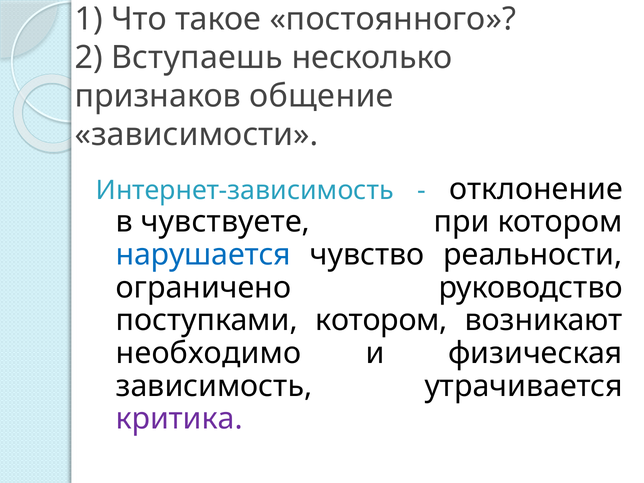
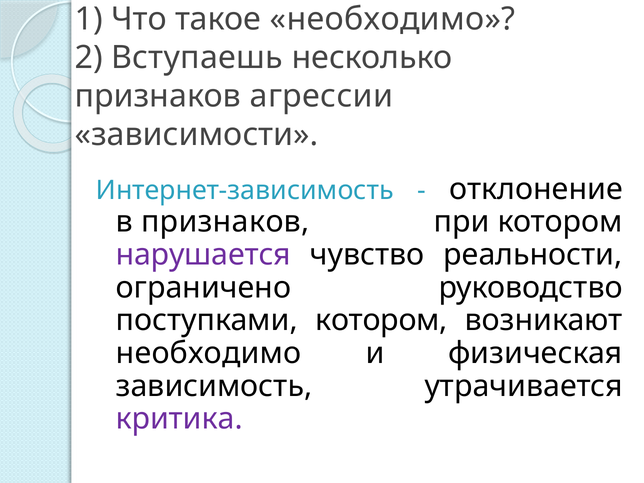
такое постоянного: постоянного -> необходимо (393, 19)
общение: общение -> агрессии (322, 96)
в чувствуете: чувствуете -> признаков (225, 222)
нарушается colour: blue -> purple (203, 255)
